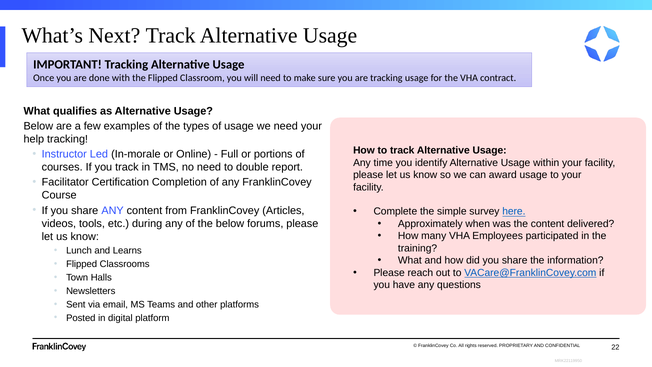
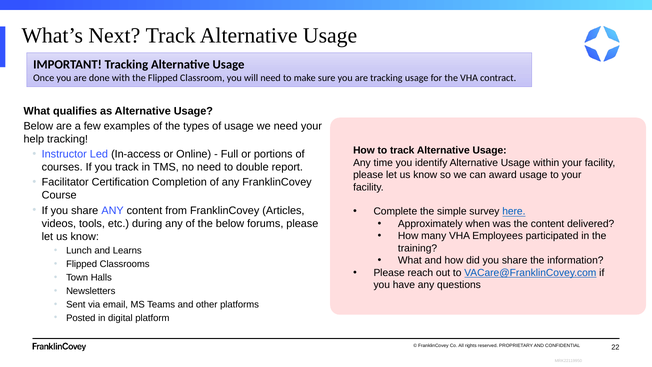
In-morale: In-morale -> In-access (136, 154)
